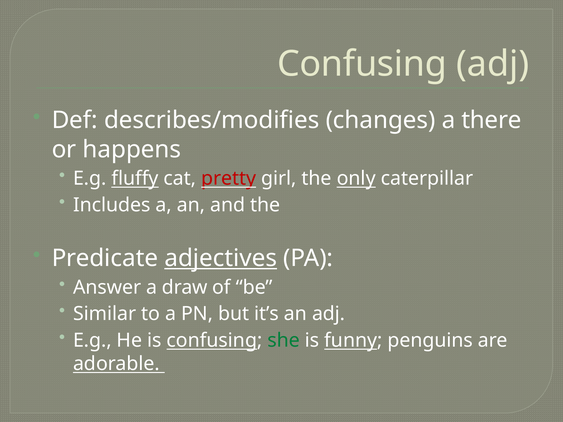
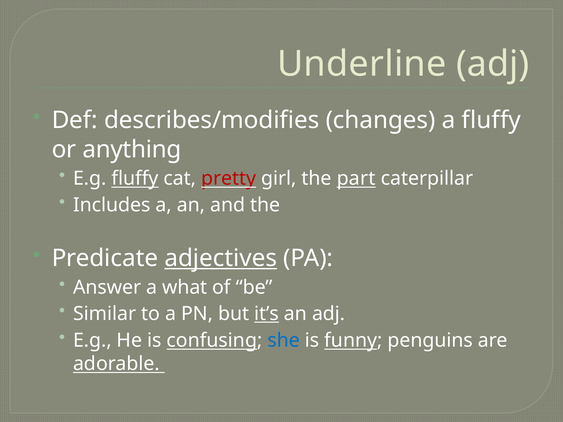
Confusing: Confusing -> Underline (362, 64)
a there: there -> fluffy (491, 120)
happens: happens -> anything (132, 149)
only: only -> part (356, 179)
draw: draw -> what (185, 287)
it’s underline: none -> present (267, 314)
she colour: green -> blue (284, 341)
